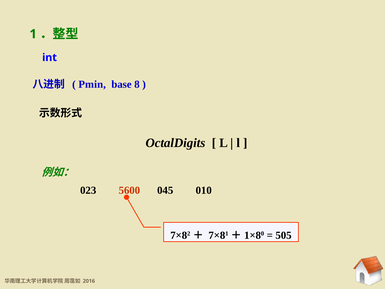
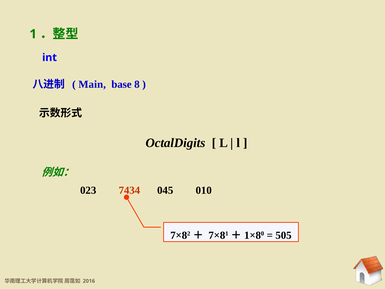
Pmin: Pmin -> Main (92, 84)
5600: 5600 -> 7434 (129, 190)
